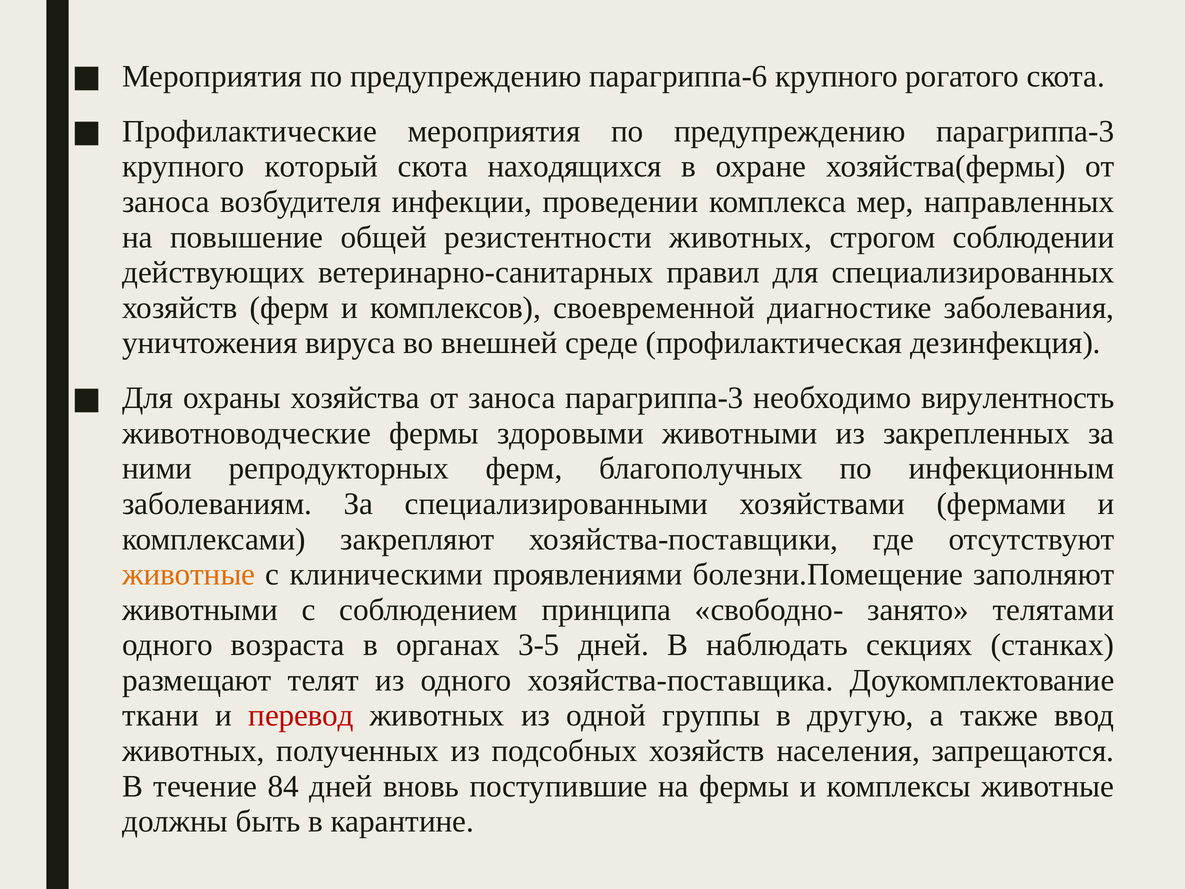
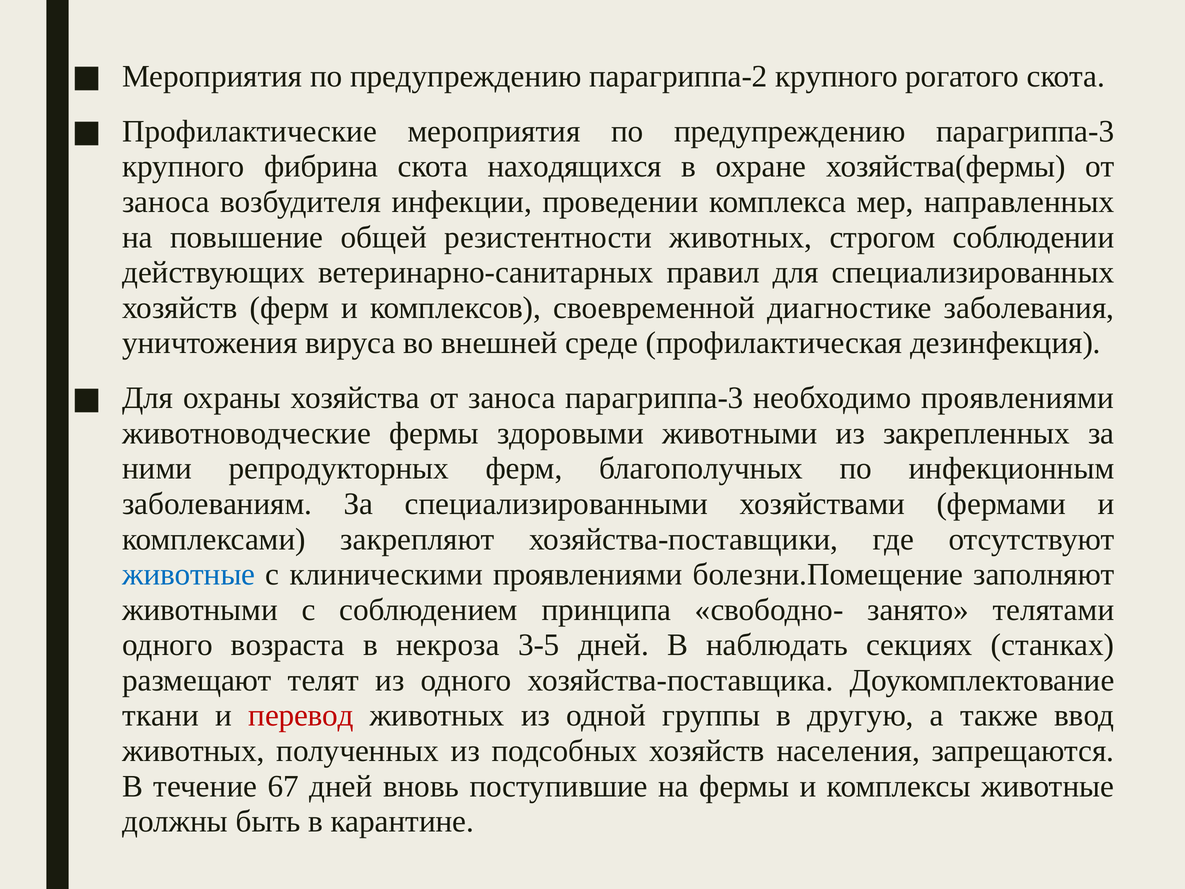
парагриппа-6: парагриппа-6 -> парагриппа-2 (678, 76)
который: который -> фибрина (321, 167)
необходимо вирулентность: вирулентность -> проявлениями (1018, 398)
животные colour: orange -> blue (189, 574)
органах: органах -> некроза (448, 645)
84: 84 -> 67 (283, 786)
